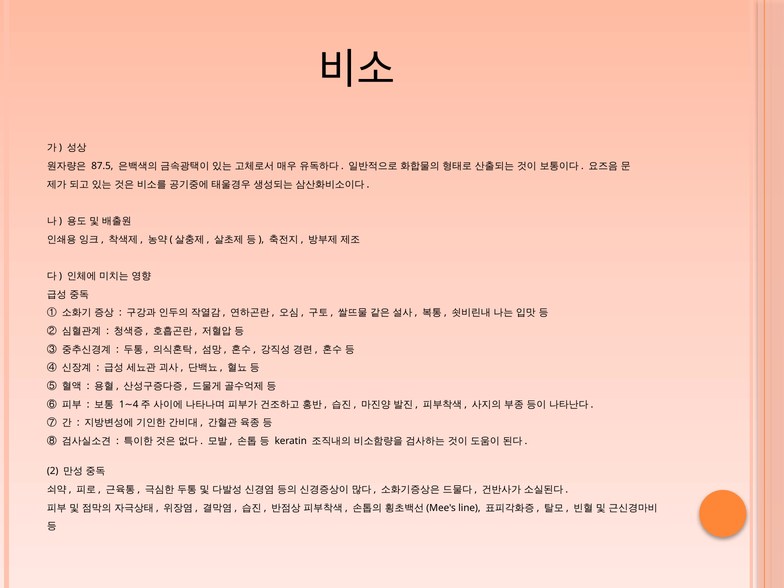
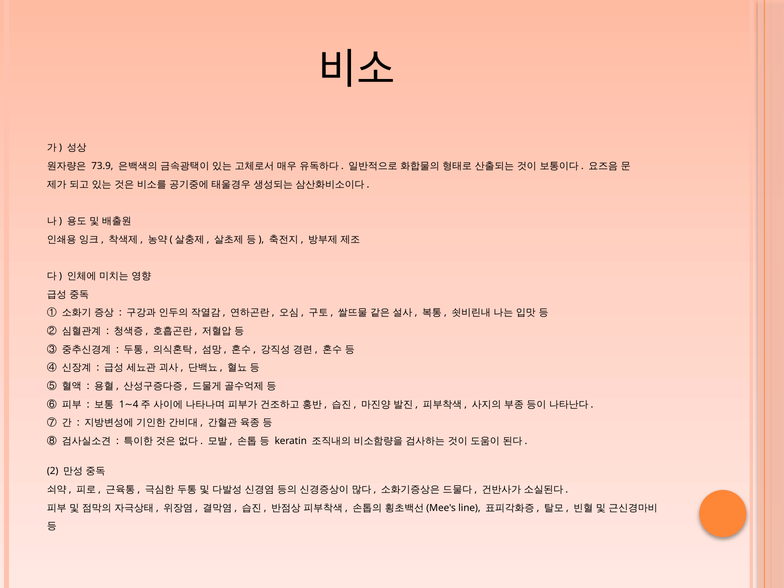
87.5: 87.5 -> 73.9 (102, 166)
